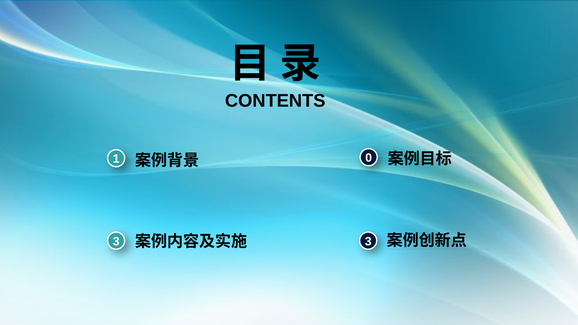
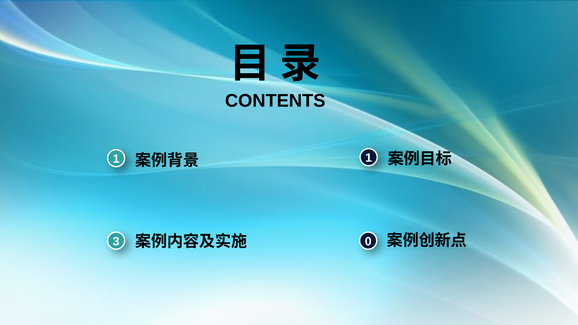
0: 0 -> 1 (369, 158)
3: 3 -> 0 (368, 242)
